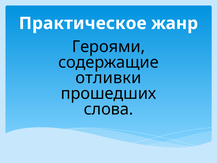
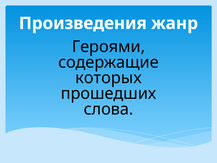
Практическое: Практическое -> Произведения (83, 23)
отливки: отливки -> которых (108, 78)
